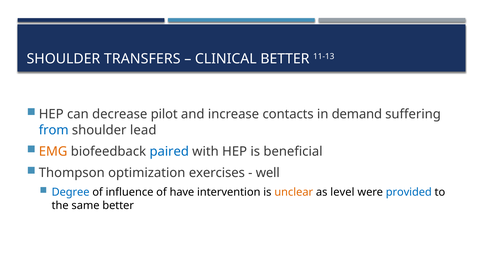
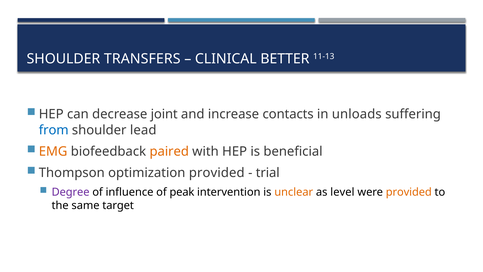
pilot: pilot -> joint (164, 114)
demand: demand -> unloads (357, 114)
paired colour: blue -> orange (169, 151)
optimization exercises: exercises -> provided (217, 173)
well: well -> trial (268, 173)
Degree colour: blue -> purple (71, 192)
have: have -> peak (182, 192)
provided colour: blue -> orange (409, 192)
same better: better -> target (118, 205)
